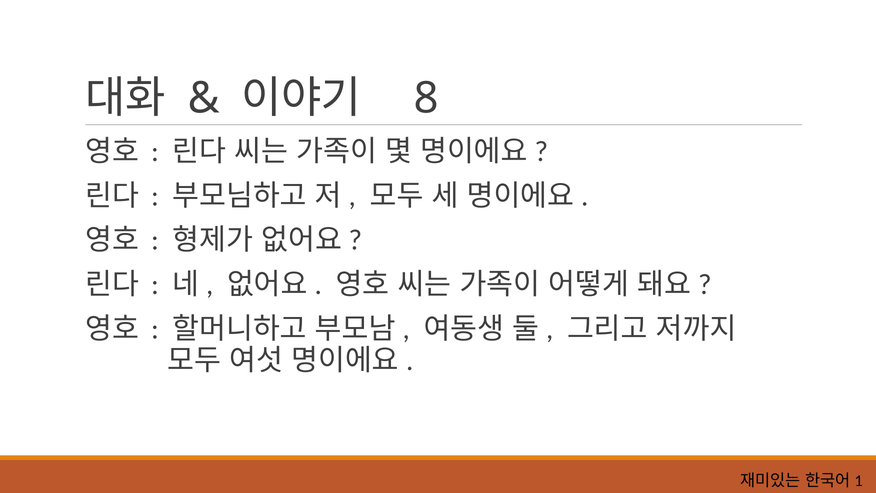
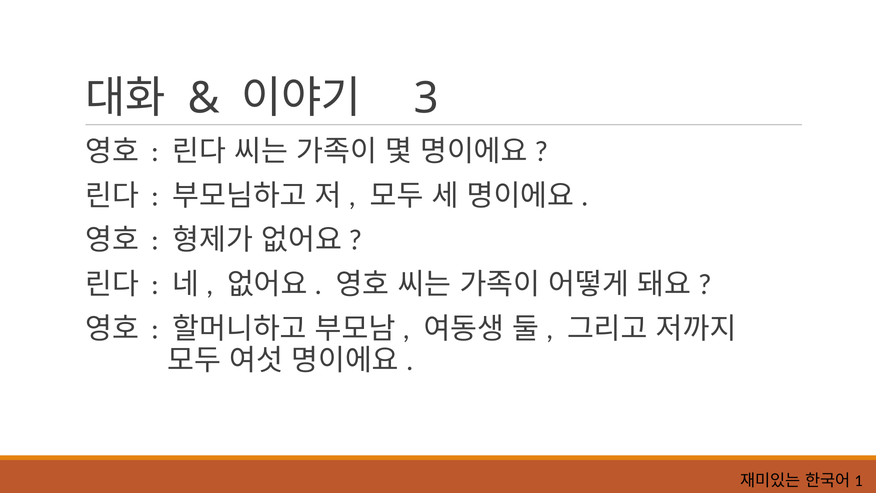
8: 8 -> 3 (426, 98)
